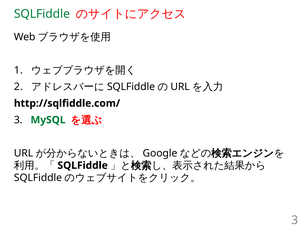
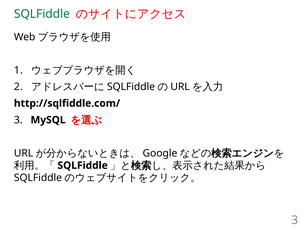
MySQL colour: green -> black (48, 120)
